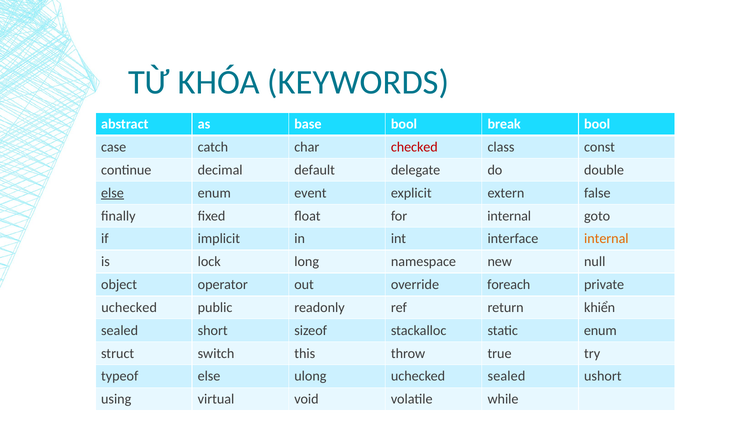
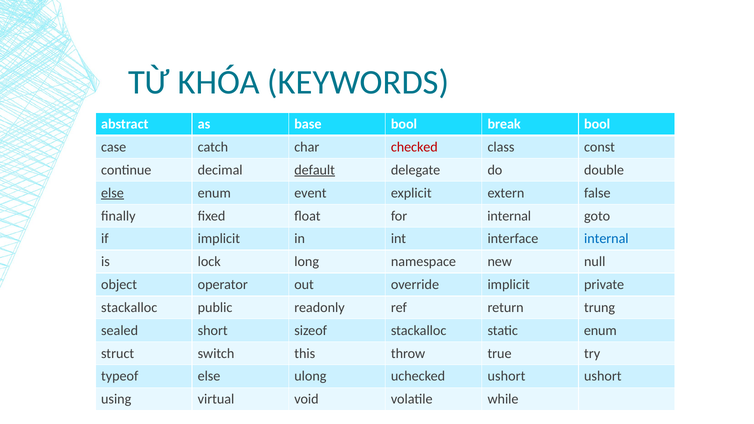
default underline: none -> present (315, 170)
internal colour: orange -> blue (606, 239)
override foreach: foreach -> implicit (509, 285)
uchecked: uchecked -> stackalloc (129, 308)
khiển: khiển -> trung (600, 308)
uchecked sealed: sealed -> ushort (506, 376)
